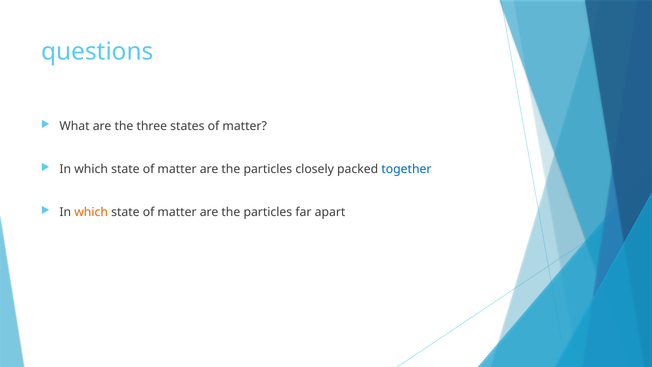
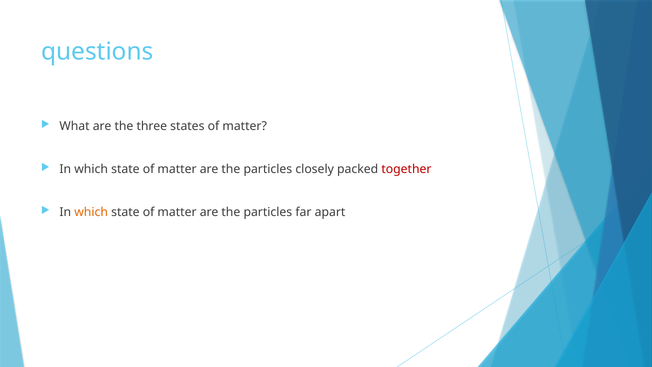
together colour: blue -> red (406, 169)
